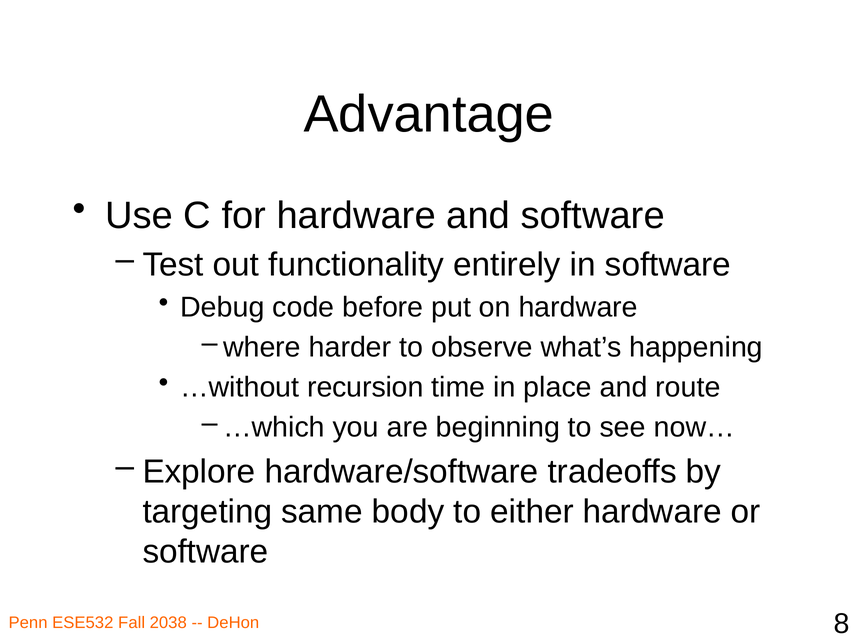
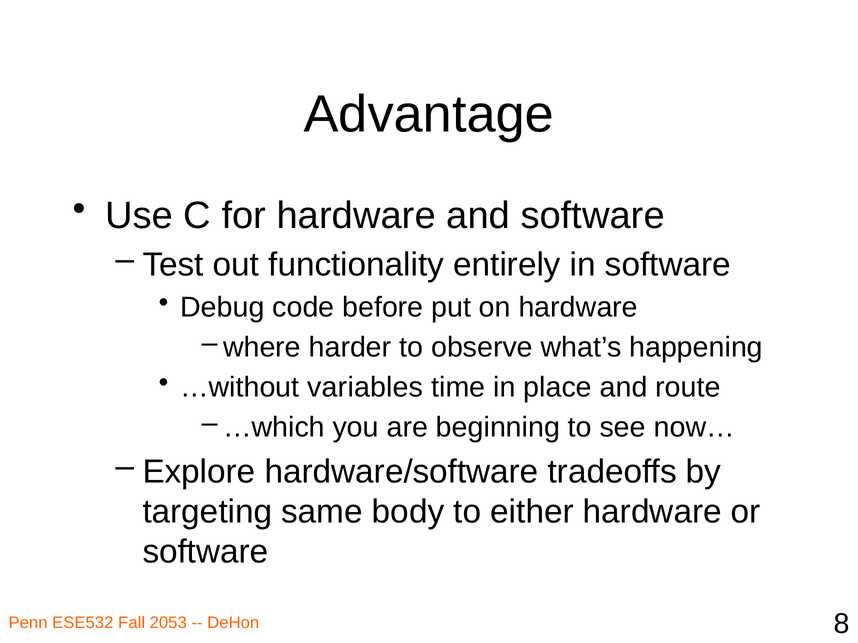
recursion: recursion -> variables (365, 388)
2038: 2038 -> 2053 (168, 623)
